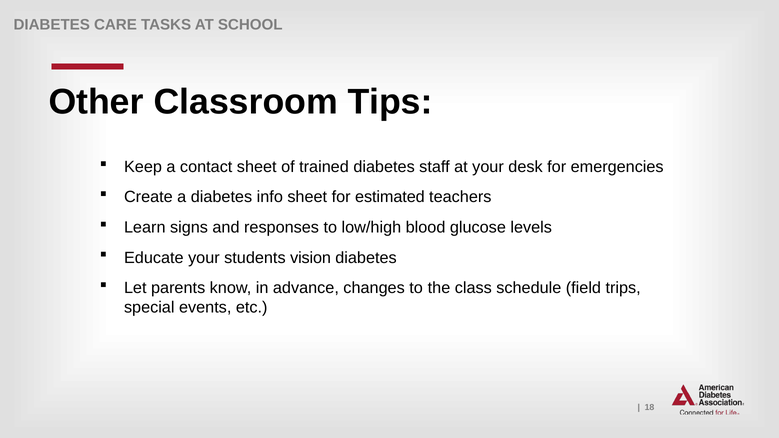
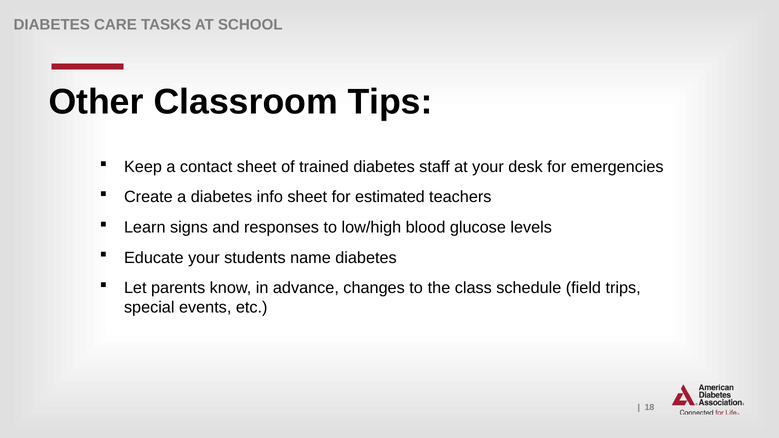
vision: vision -> name (310, 258)
